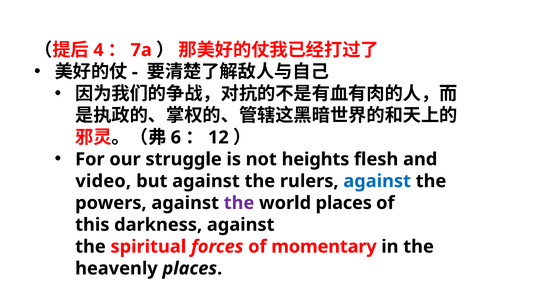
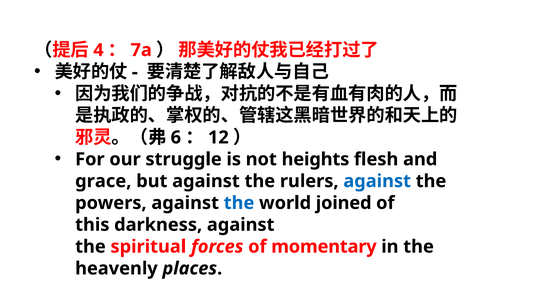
video: video -> grace (103, 181)
the colour: purple -> blue (239, 203)
world places: places -> joined (344, 203)
